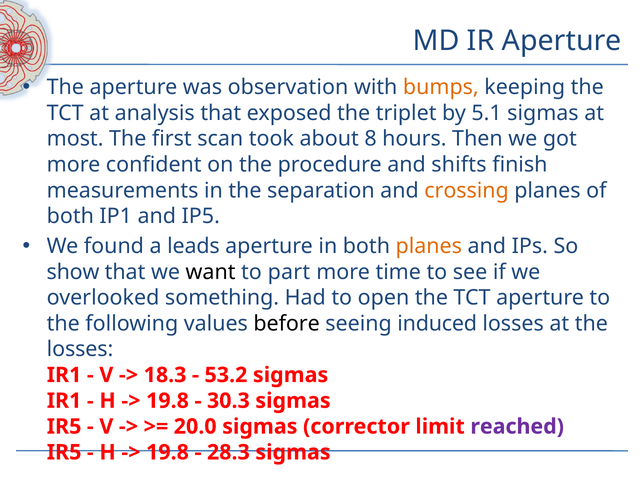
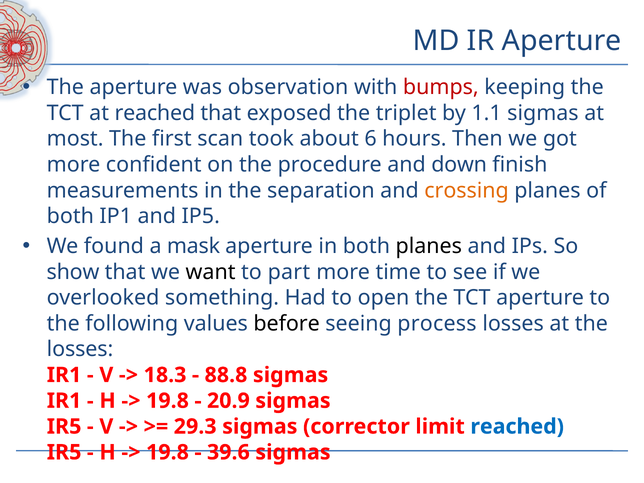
bumps colour: orange -> red (441, 87)
at analysis: analysis -> reached (155, 113)
5.1: 5.1 -> 1.1 (487, 113)
8: 8 -> 6 (371, 139)
shifts: shifts -> down (459, 165)
leads: leads -> mask (194, 246)
planes colour: orange -> black (429, 246)
induced: induced -> process (437, 324)
53.2: 53.2 -> 88.8 (226, 375)
30.3: 30.3 -> 20.9 (228, 401)
20.0: 20.0 -> 29.3 (195, 427)
reached colour: purple -> blue (517, 427)
28.3: 28.3 -> 39.6 (228, 452)
